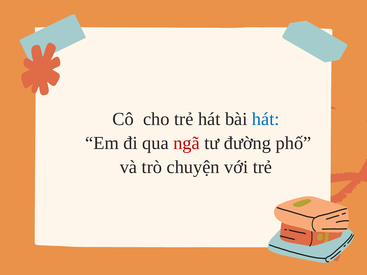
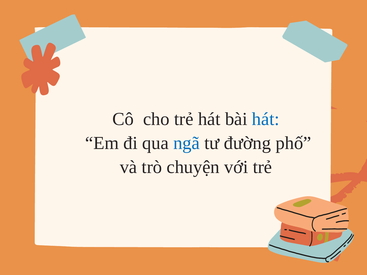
ngã colour: red -> blue (187, 143)
